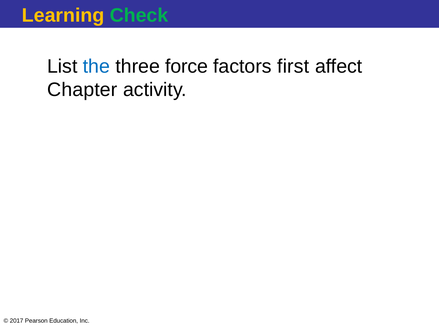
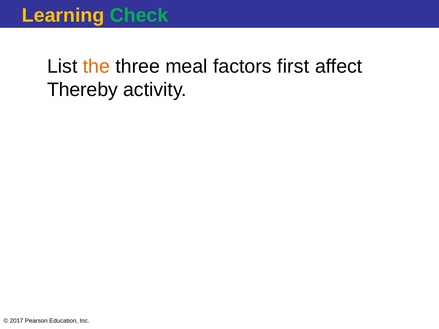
the colour: blue -> orange (96, 66)
force: force -> meal (186, 66)
Chapter: Chapter -> Thereby (82, 90)
